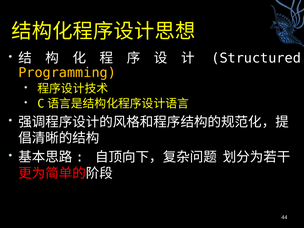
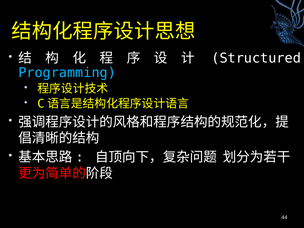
Programming colour: yellow -> light blue (67, 73)
